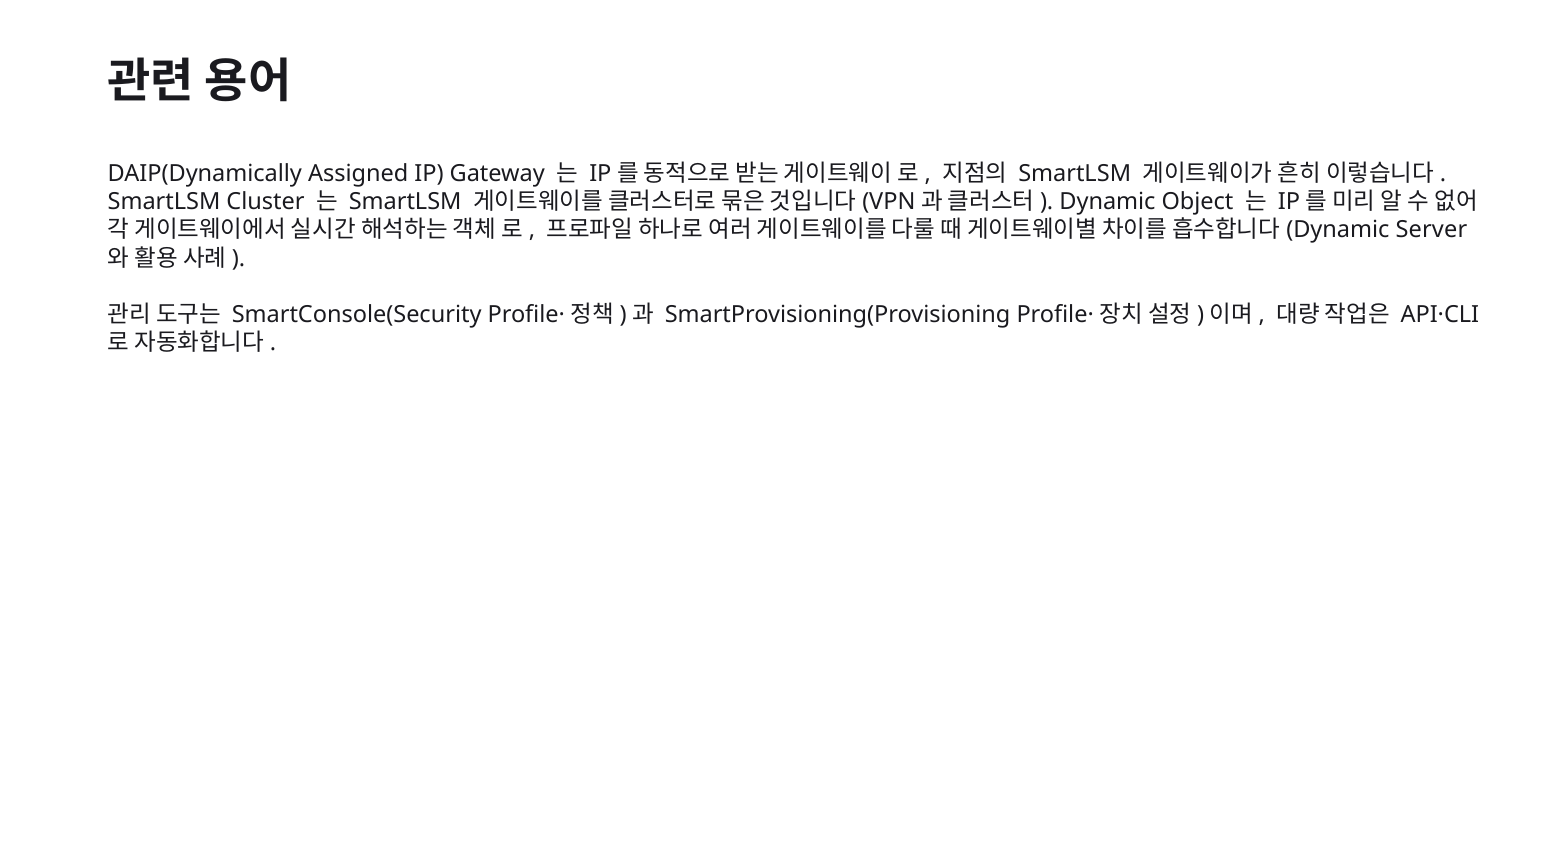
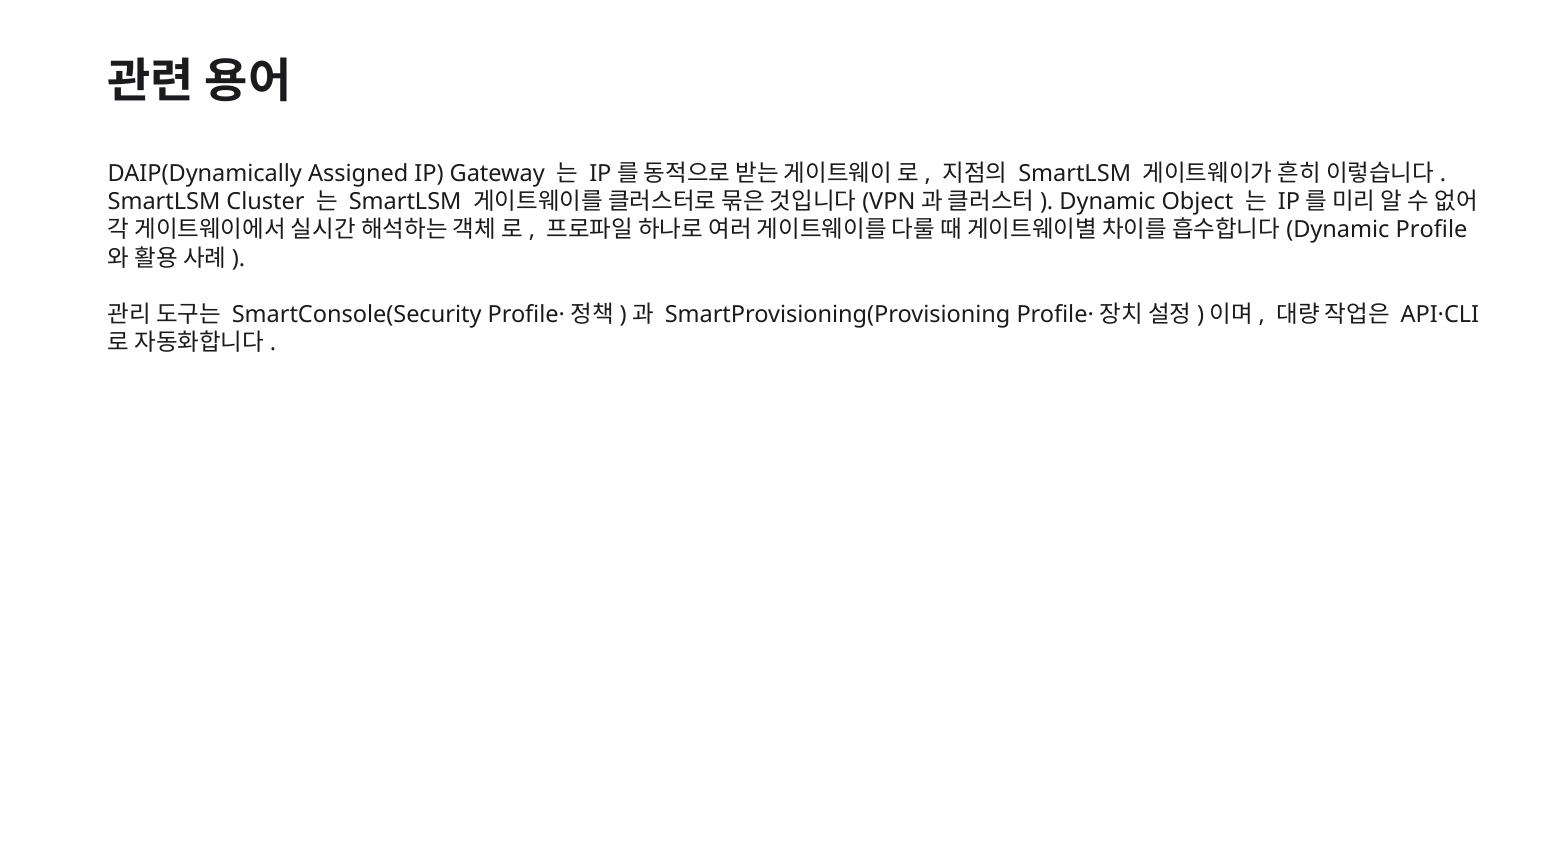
Server: Server -> Profile (1431, 230)
